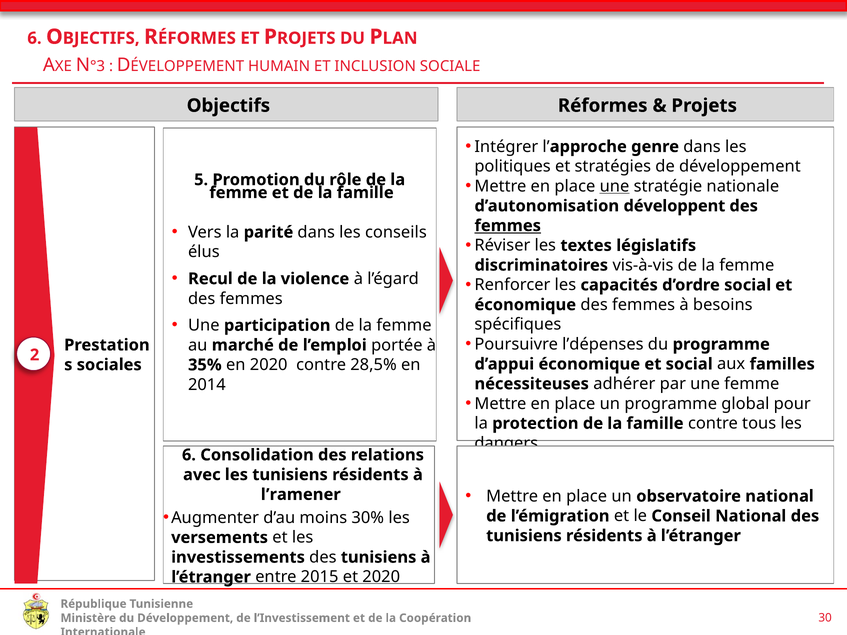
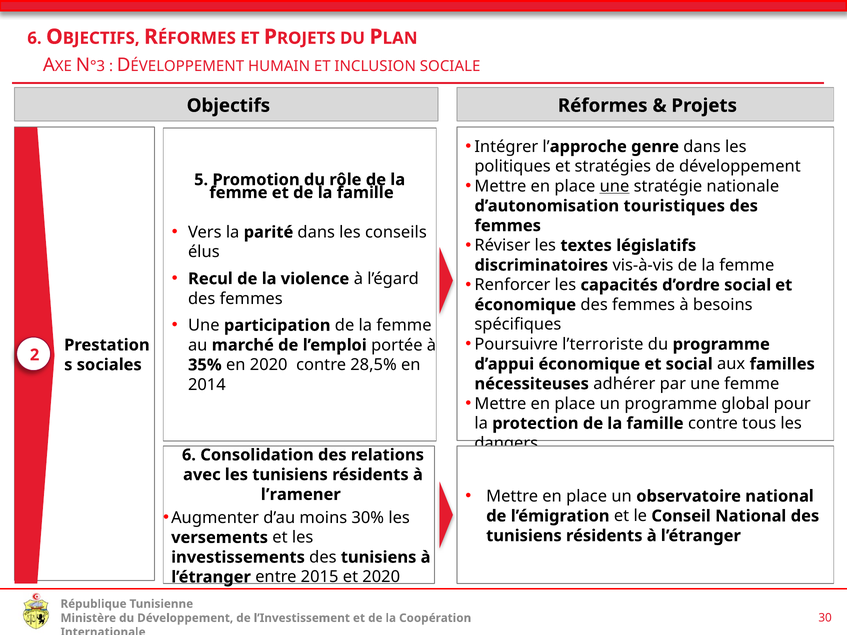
développent: développent -> touristiques (674, 206)
femmes underline: present -> none (508, 226)
l’dépenses: l’dépenses -> l’terroriste (603, 344)
